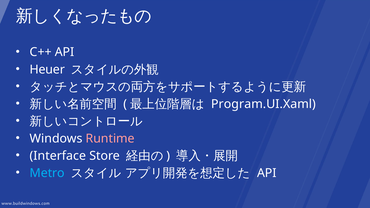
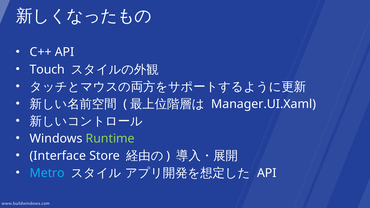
Heuer: Heuer -> Touch (47, 69)
Program.UI.Xaml: Program.UI.Xaml -> Manager.UI.Xaml (264, 104)
Runtime colour: pink -> light green (110, 139)
